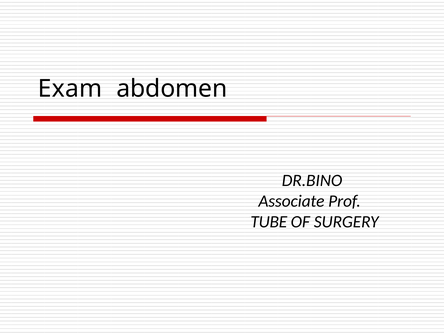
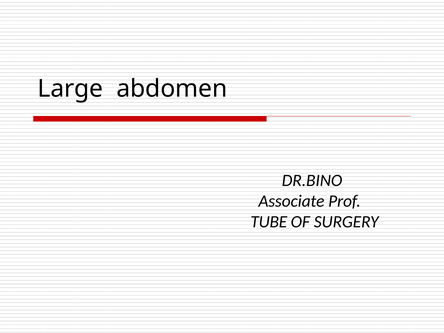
Exam: Exam -> Large (70, 89)
